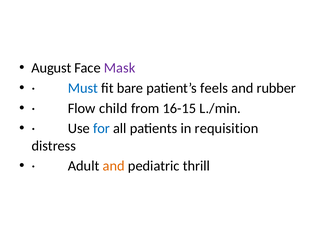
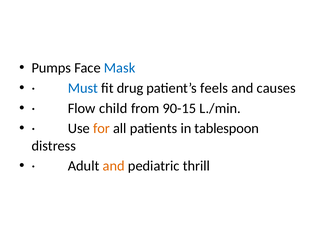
August: August -> Pumps (51, 68)
Mask colour: purple -> blue (120, 68)
bare: bare -> drug (130, 88)
rubber: rubber -> causes (276, 88)
16-15: 16-15 -> 90-15 (179, 108)
for colour: blue -> orange (101, 128)
requisition: requisition -> tablespoon (227, 128)
